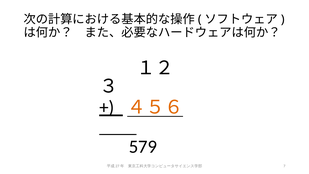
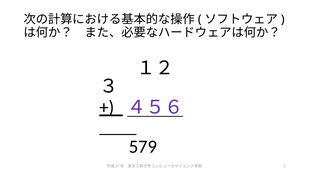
４５６ colour: orange -> purple (155, 107)
